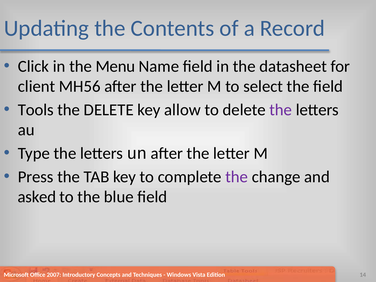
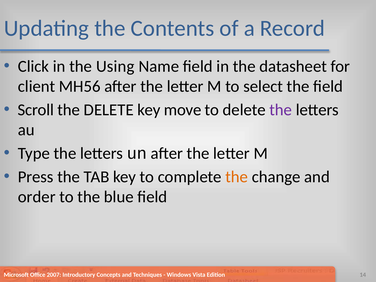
Menu: Menu -> Using (115, 66)
Tools: Tools -> Scroll (36, 110)
allow: allow -> move (183, 110)
the colour: purple -> orange (237, 177)
asked: asked -> order (37, 197)
